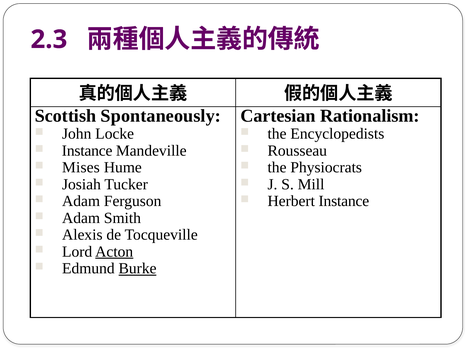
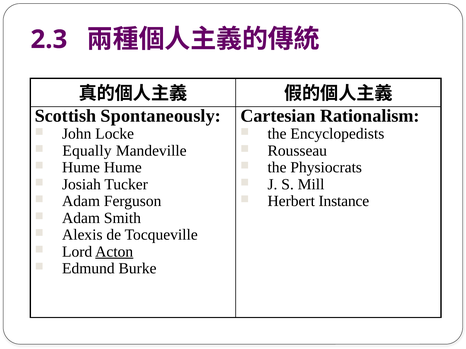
Instance: Instance -> Equally (87, 151)
Mises: Mises -> Hume (81, 168)
Burke underline: present -> none (138, 269)
